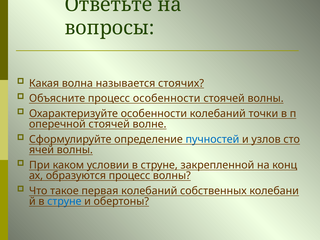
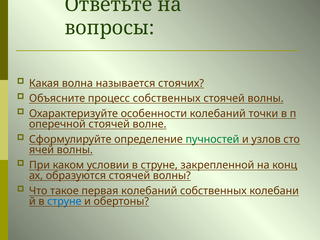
процесс особенности: особенности -> собственных (167, 98)
пучностей colour: blue -> green (212, 139)
образуются процесс: процесс -> стоячей (129, 176)
